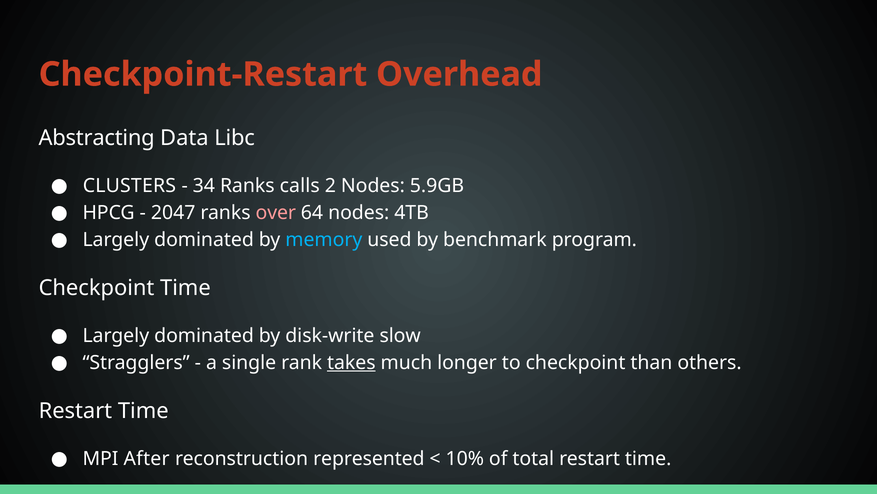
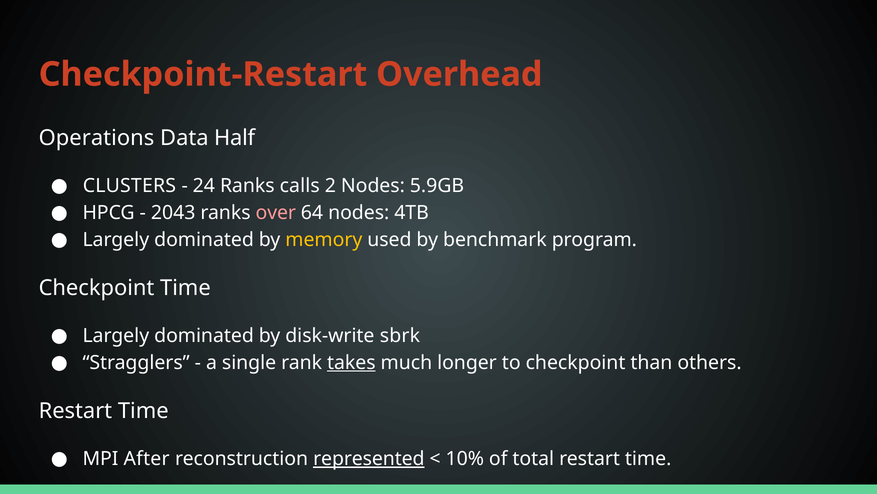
Abstracting: Abstracting -> Operations (96, 138)
Libc: Libc -> Half (235, 138)
34: 34 -> 24 (204, 186)
2047: 2047 -> 2043 (173, 212)
memory colour: light blue -> yellow (324, 239)
slow: slow -> sbrk (400, 335)
represented underline: none -> present (369, 458)
